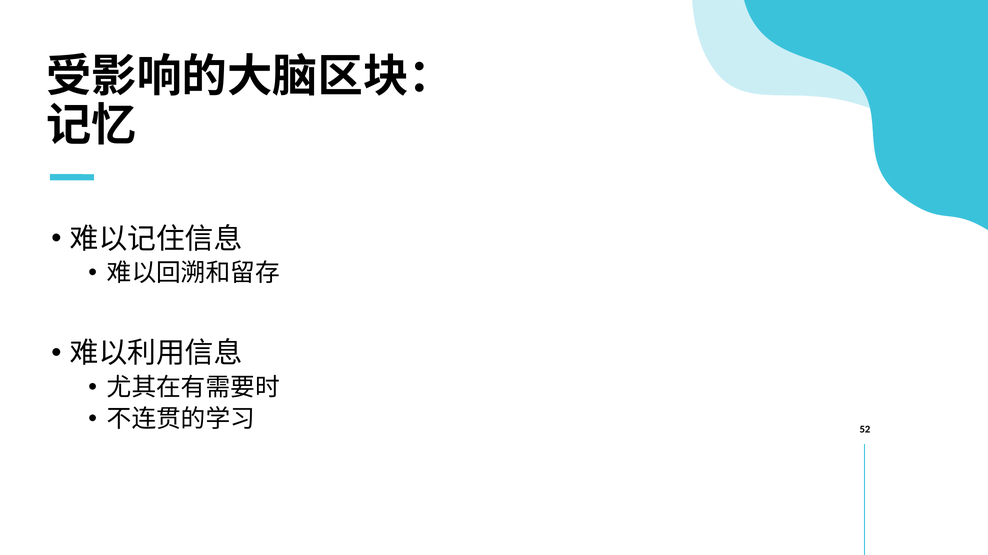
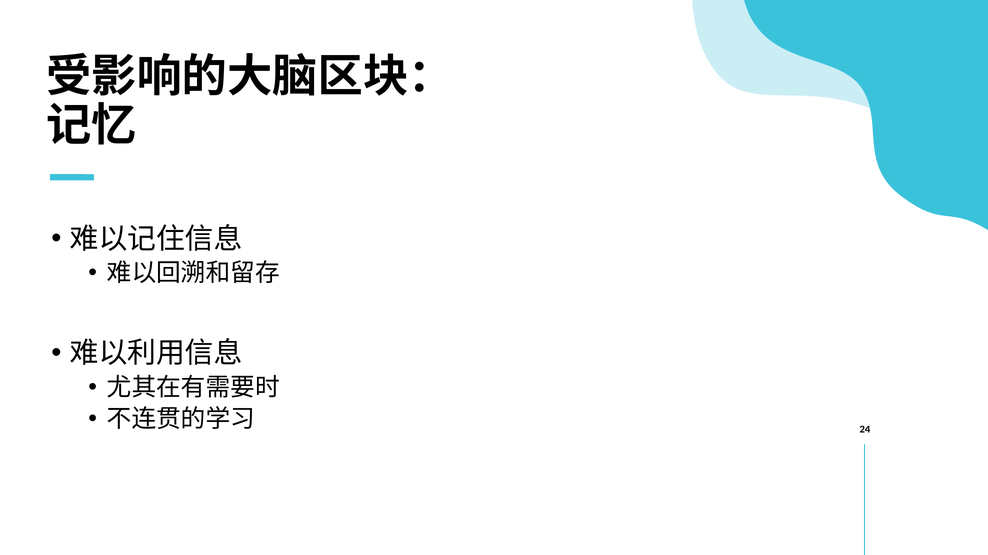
52: 52 -> 24 (865, 430)
